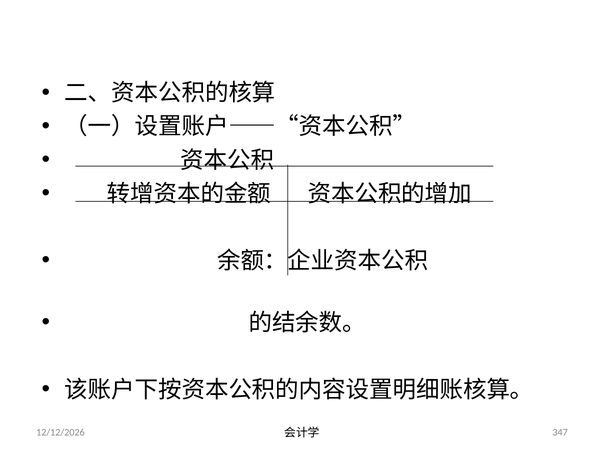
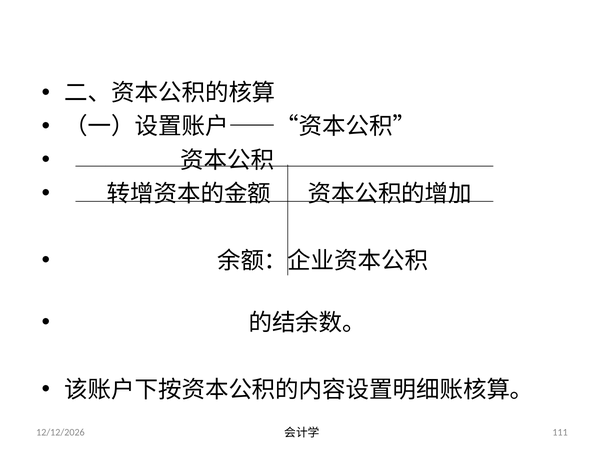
347: 347 -> 111 (560, 433)
